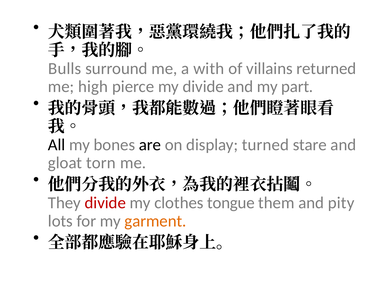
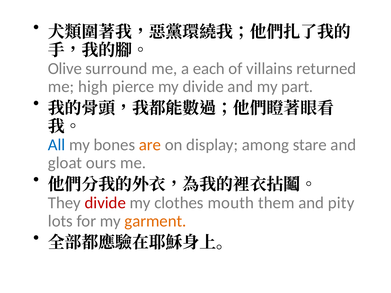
Bulls: Bulls -> Olive (65, 69)
with: with -> each (209, 69)
All colour: black -> blue (57, 145)
are colour: black -> orange (150, 145)
turned: turned -> among (265, 145)
torn: torn -> ours (101, 163)
tongue: tongue -> mouth (231, 203)
